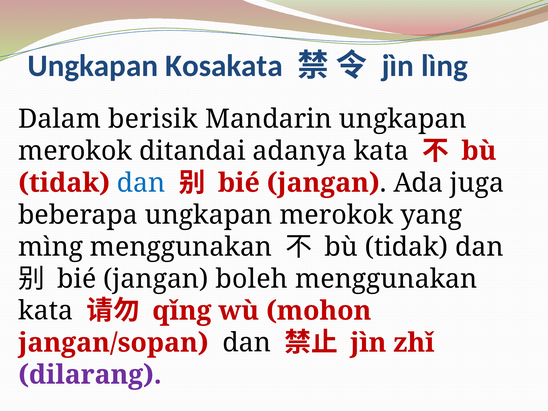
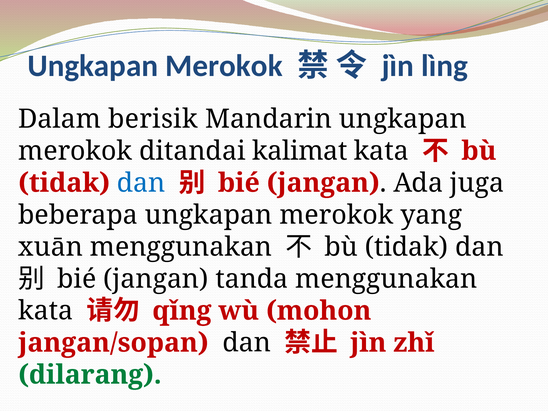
Kosakata: Kosakata -> Merokok (224, 66)
adanya: adanya -> kalimat (300, 151)
mìng: mìng -> xuān (51, 247)
boleh: boleh -> tanda (252, 279)
dilarang colour: purple -> green (90, 375)
